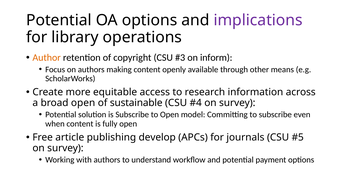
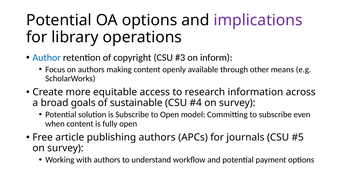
Author colour: orange -> blue (47, 58)
broad open: open -> goals (83, 103)
publishing develop: develop -> authors (157, 138)
